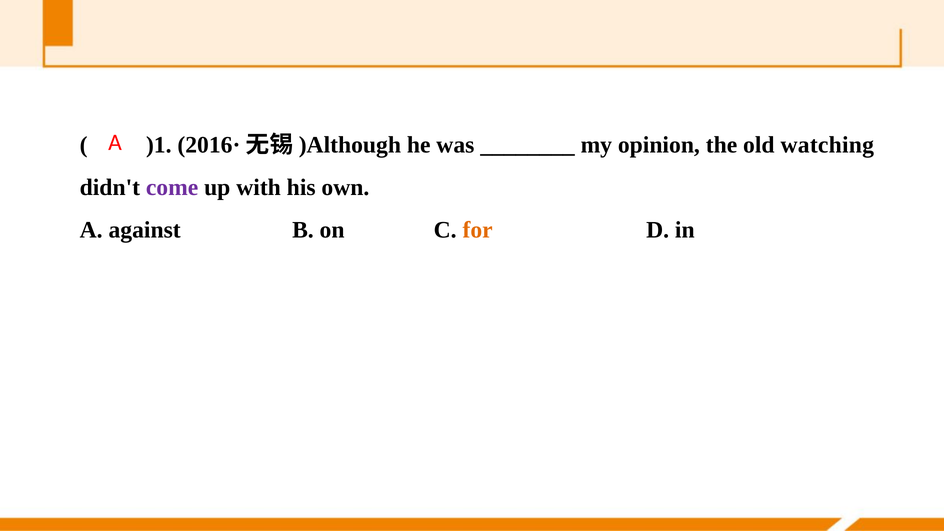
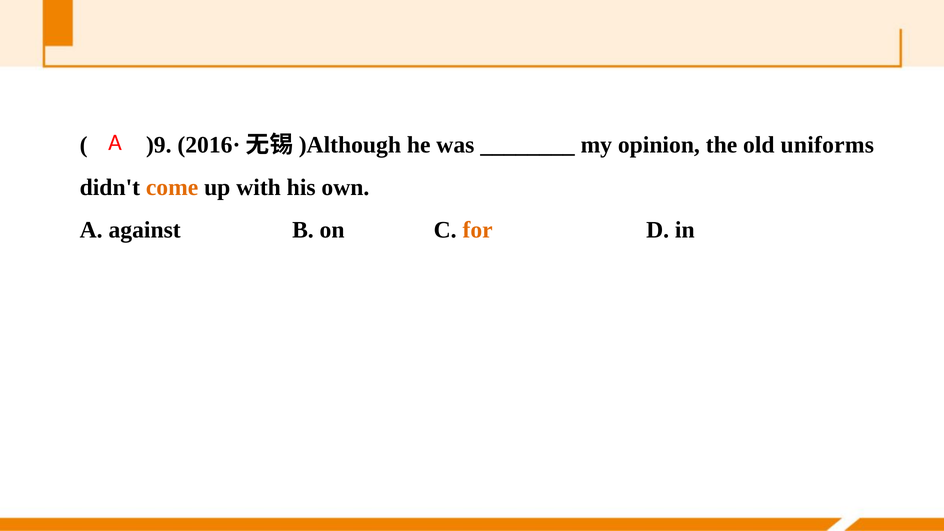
)1: )1 -> )9 (159, 145)
watching: watching -> uniforms (827, 145)
come colour: purple -> orange (172, 188)
